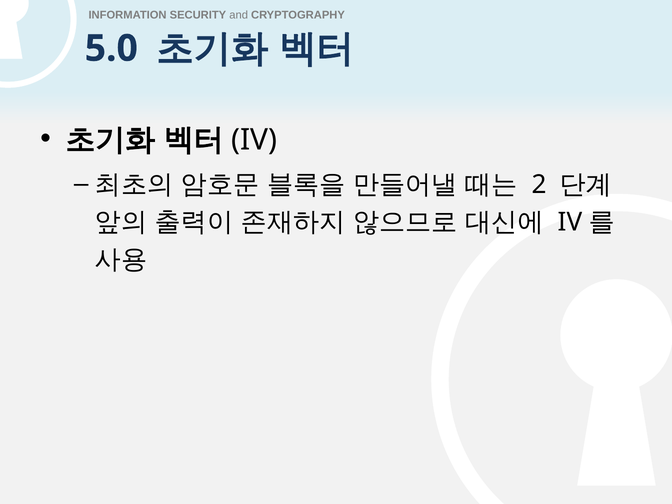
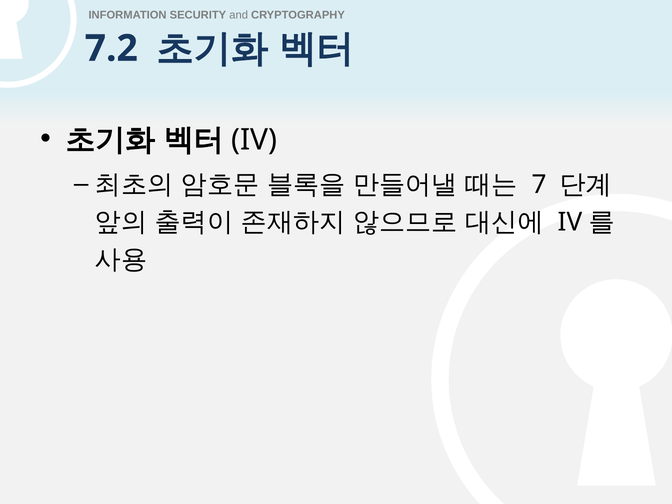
5.0: 5.0 -> 7.2 (111, 48)
2: 2 -> 7 (539, 185)
